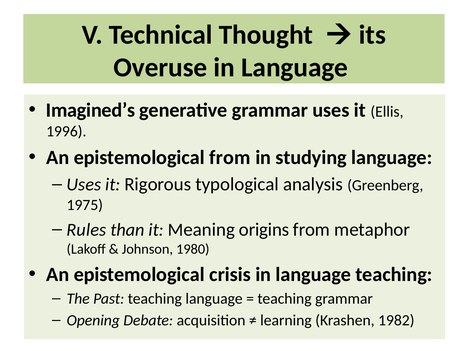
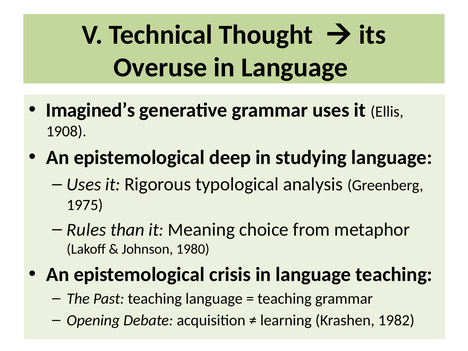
1996: 1996 -> 1908 (66, 131)
epistemological from: from -> deep (230, 157)
origins: origins -> choice (264, 230)
